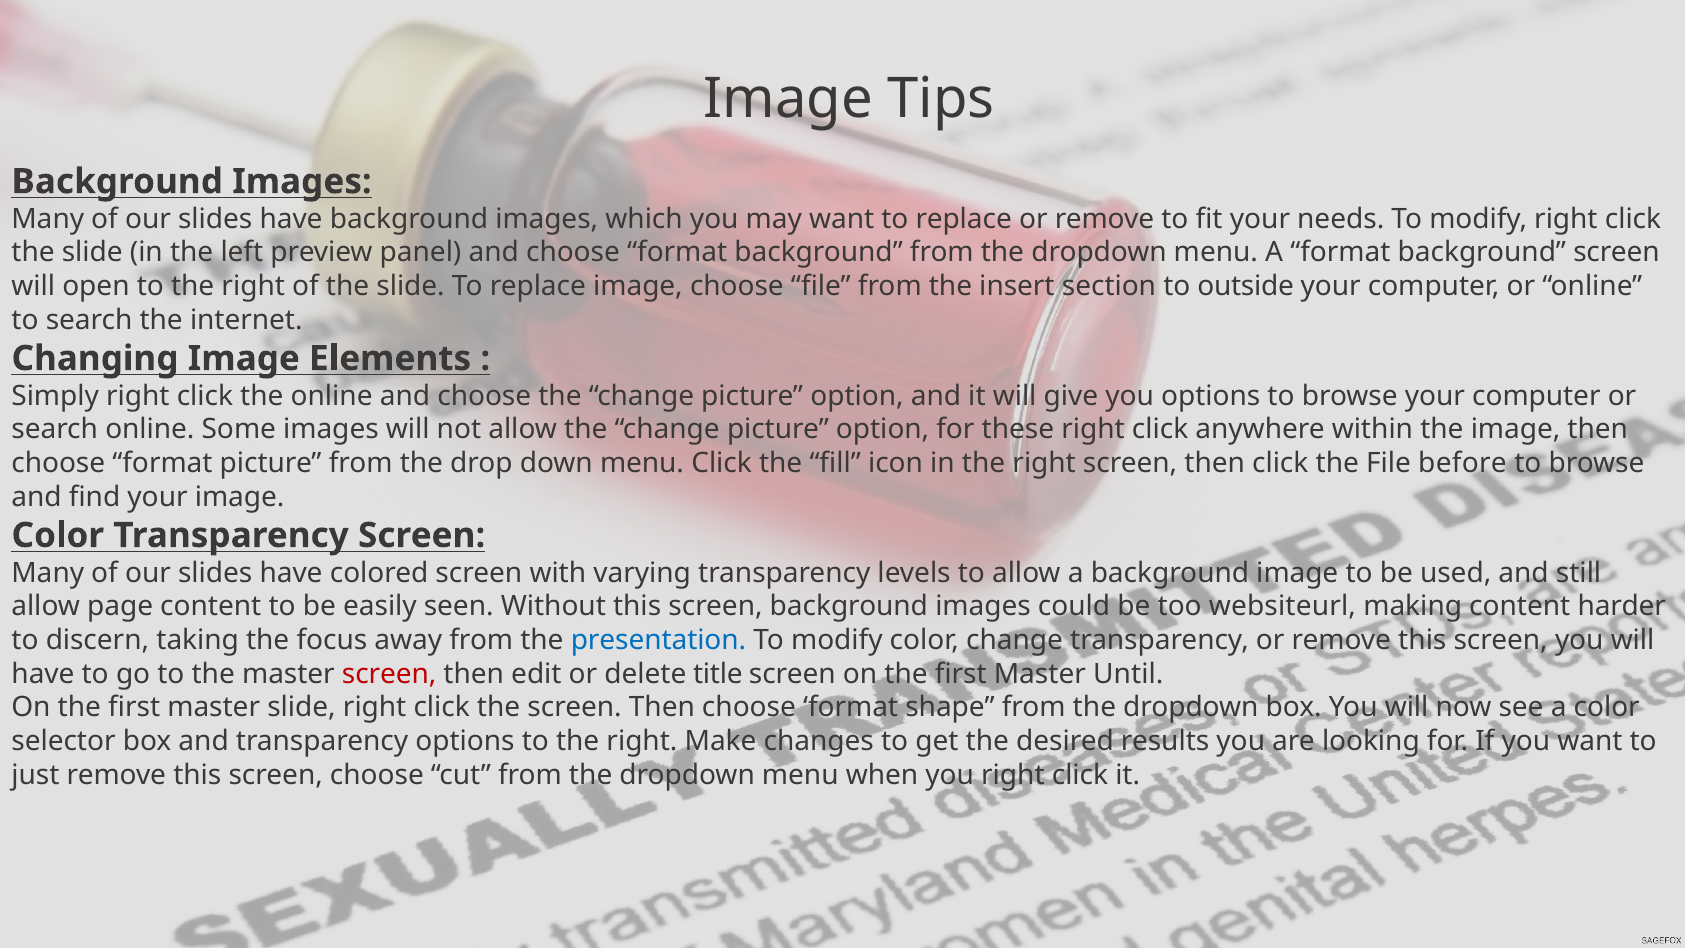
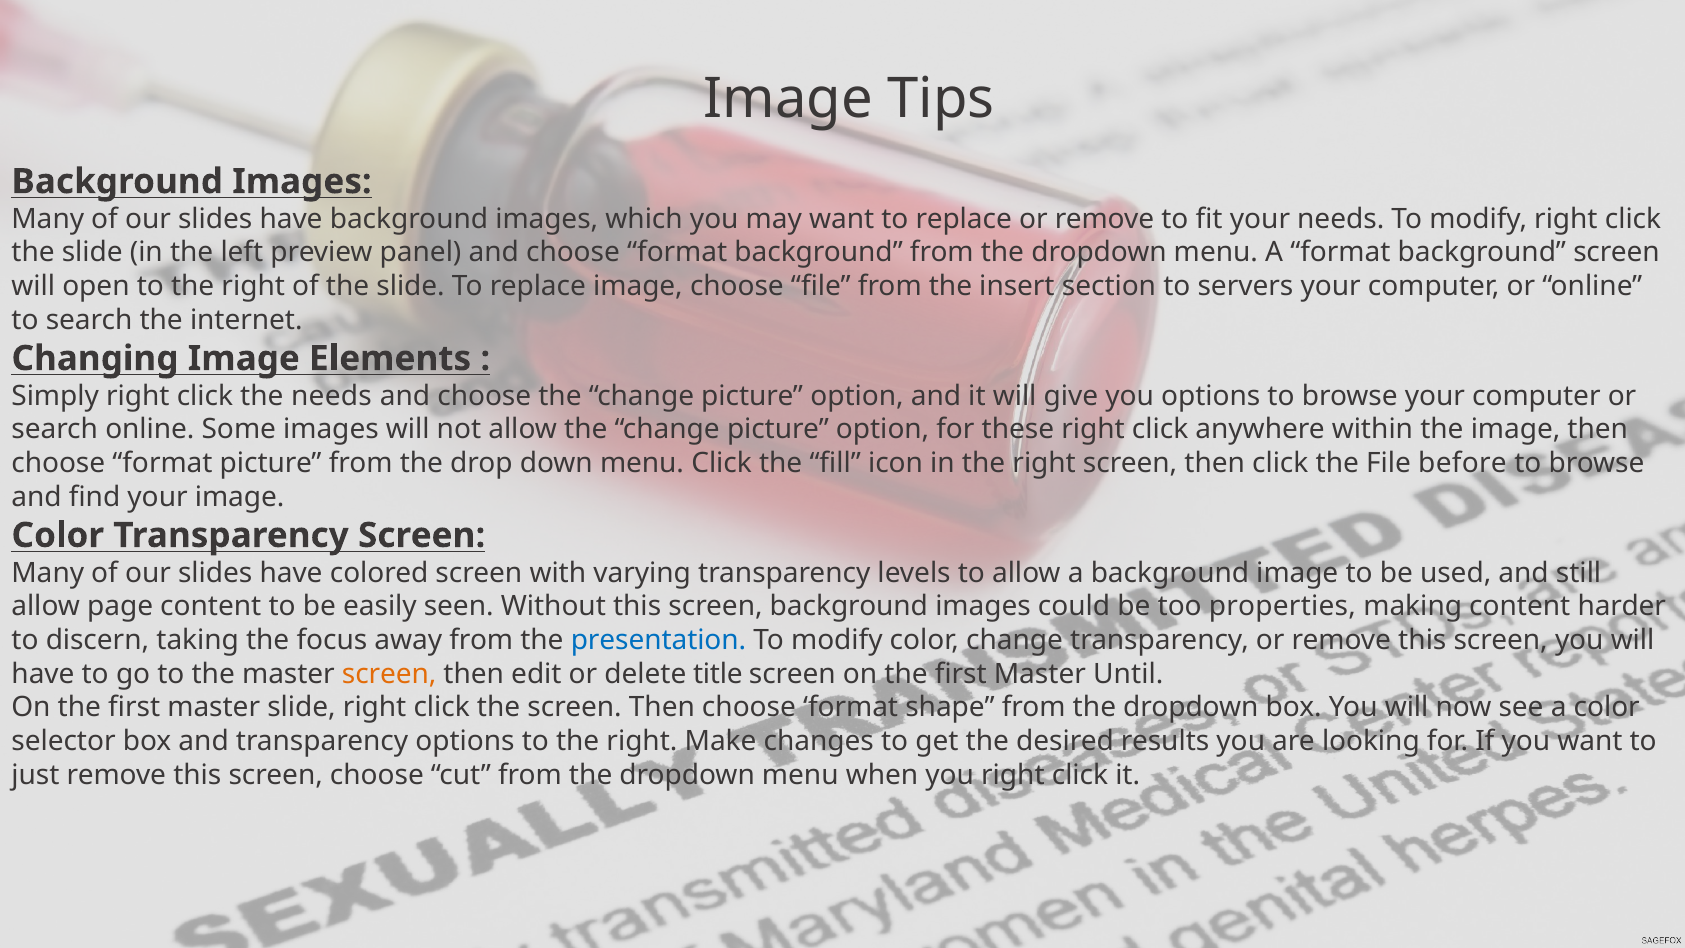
outside: outside -> servers (1245, 286)
the online: online -> needs (332, 396)
websiteurl: websiteurl -> properties (1282, 606)
screen colour: red -> orange (389, 674)
